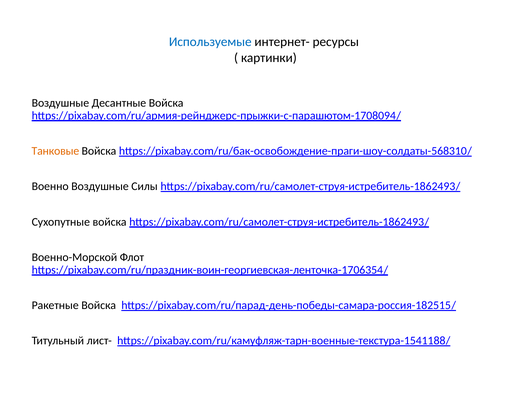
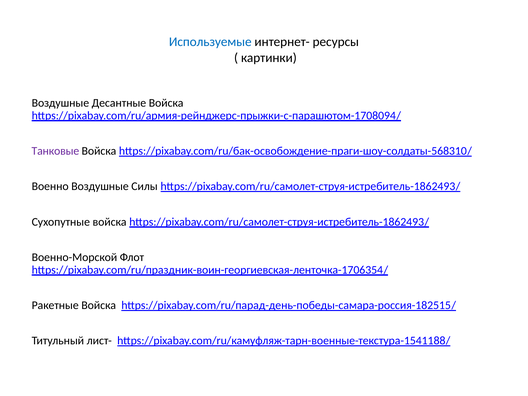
Танковые colour: orange -> purple (55, 151)
